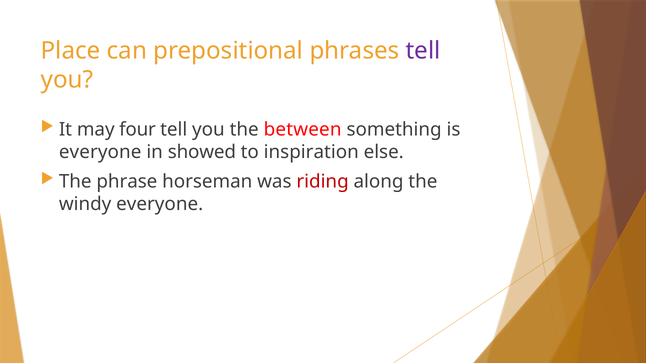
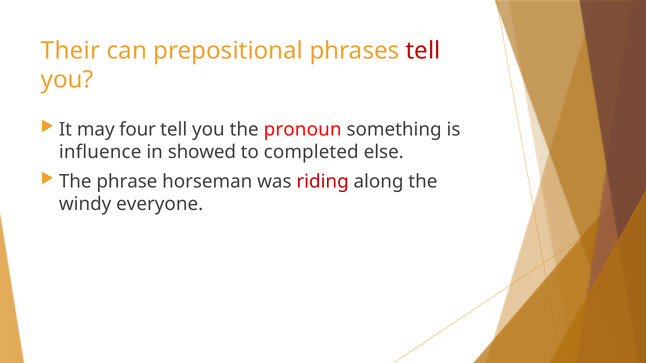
Place: Place -> Their (70, 51)
tell colour: purple -> red (423, 51)
between: between -> pronoun (303, 130)
everyone: everyone -> influence (100, 152)
inspiration: inspiration -> completed (311, 152)
